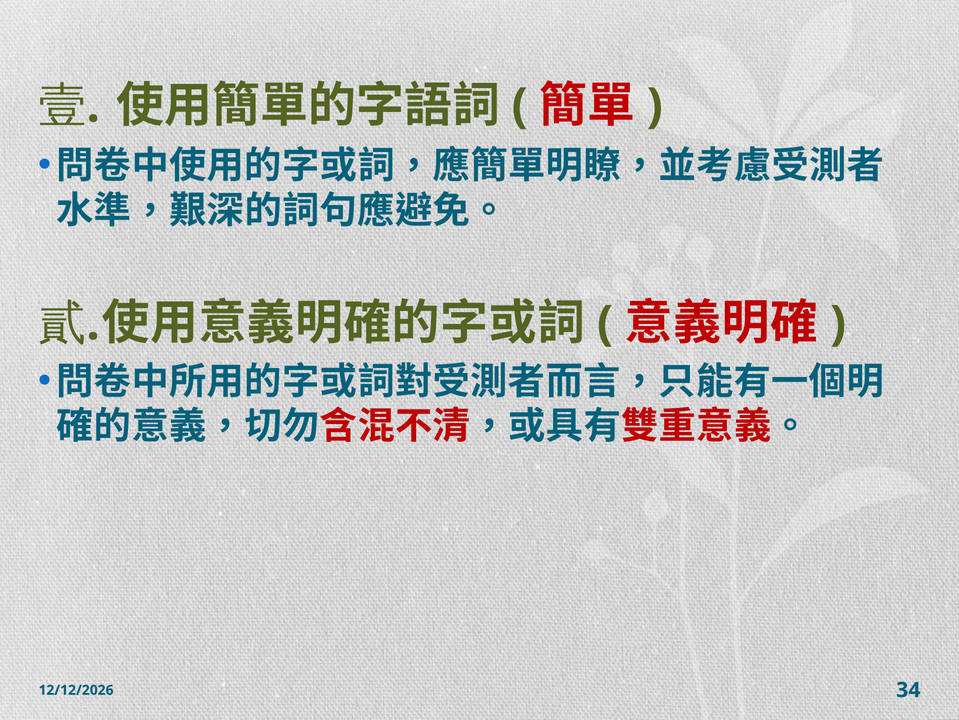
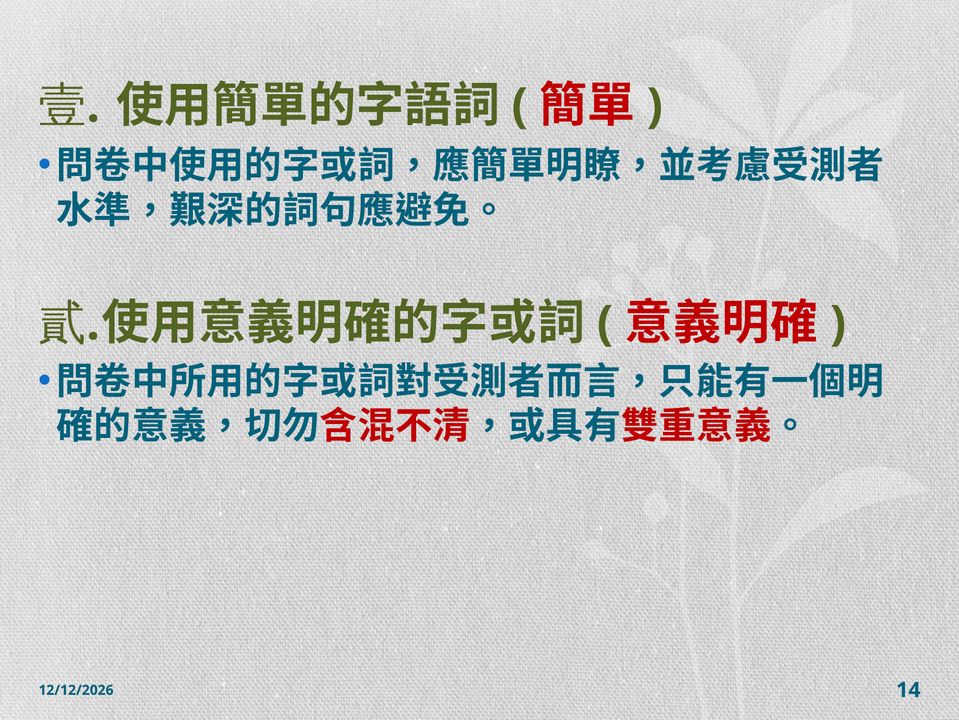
34: 34 -> 14 (908, 689)
